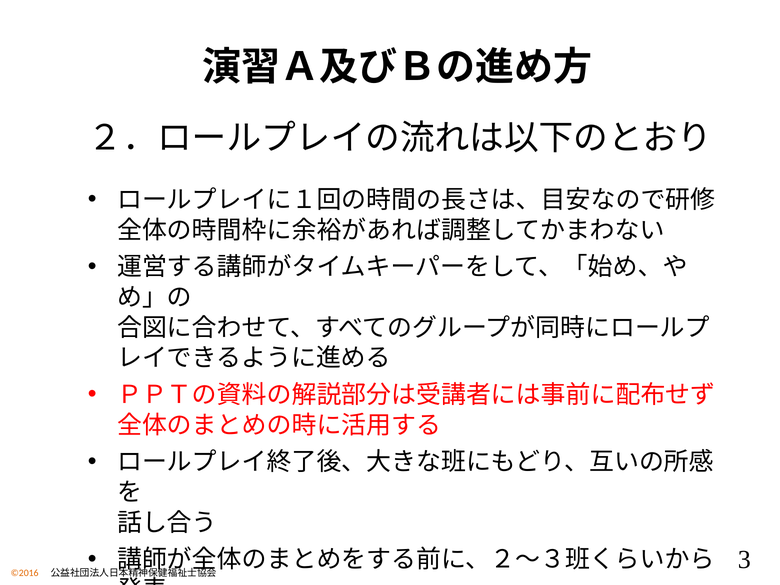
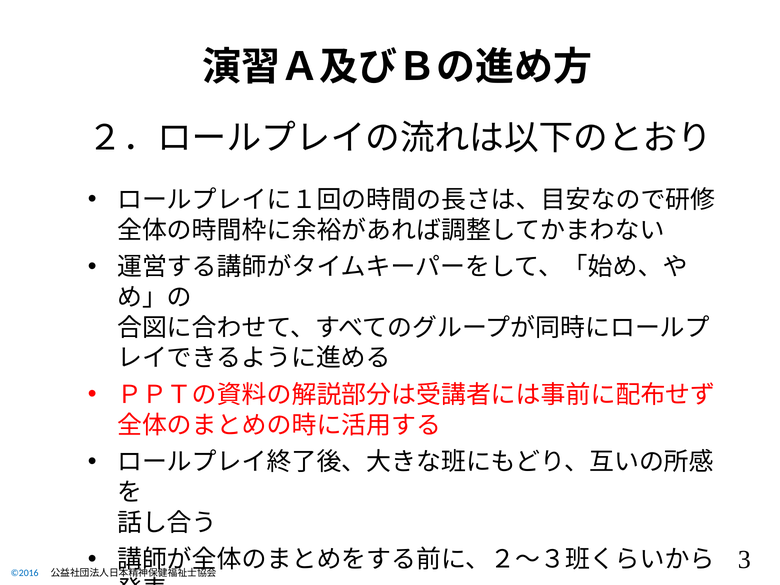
©2016 colour: orange -> blue (25, 573)
